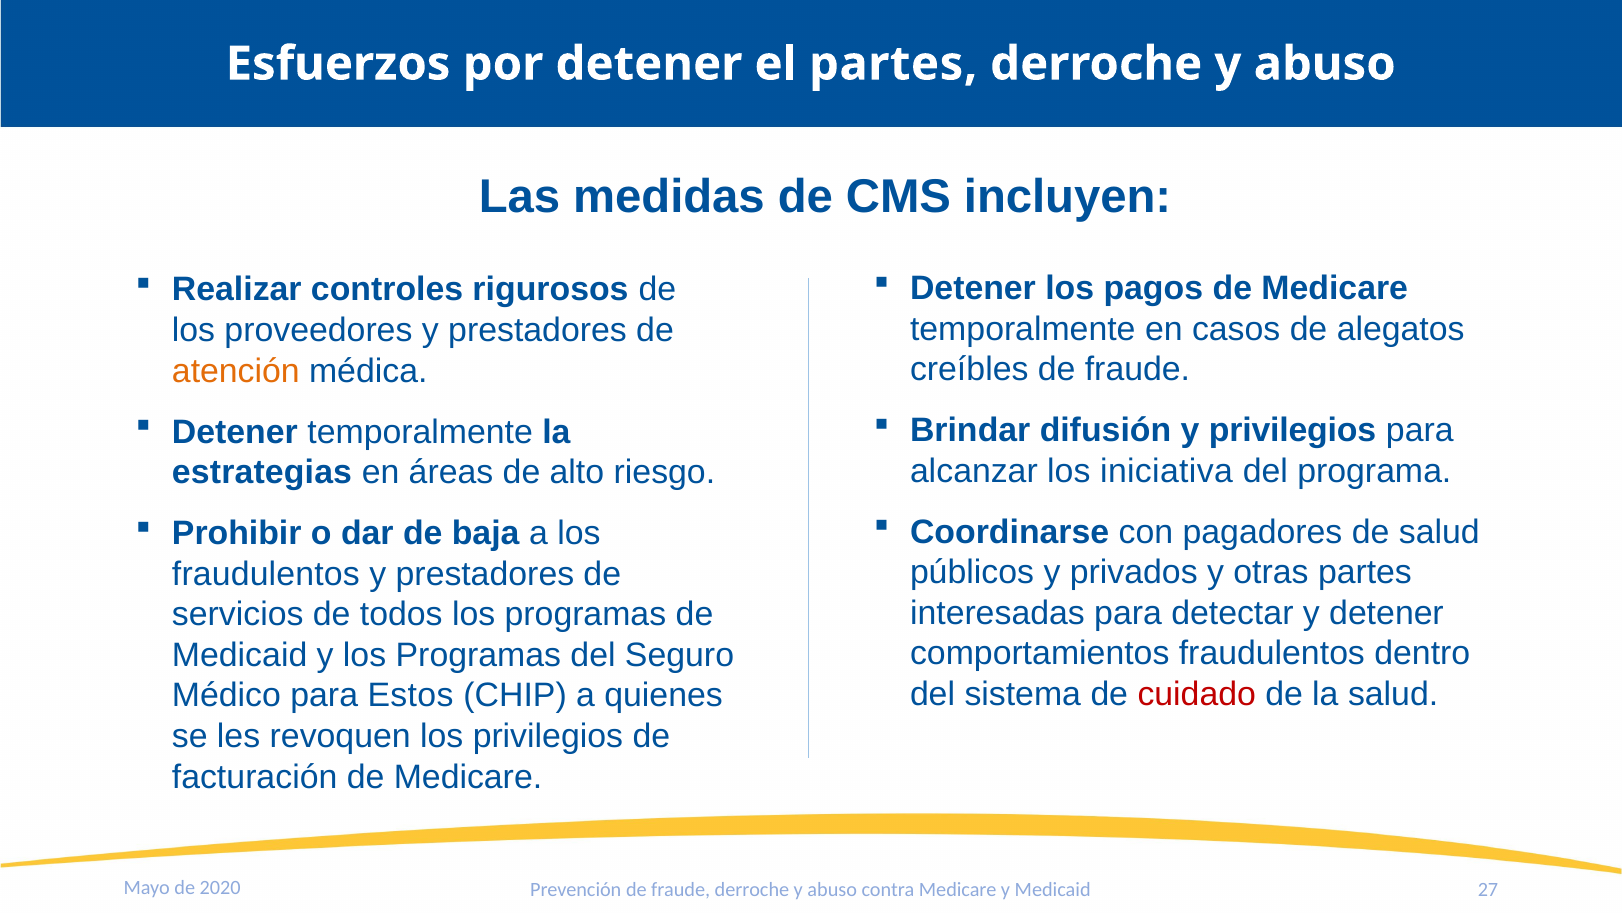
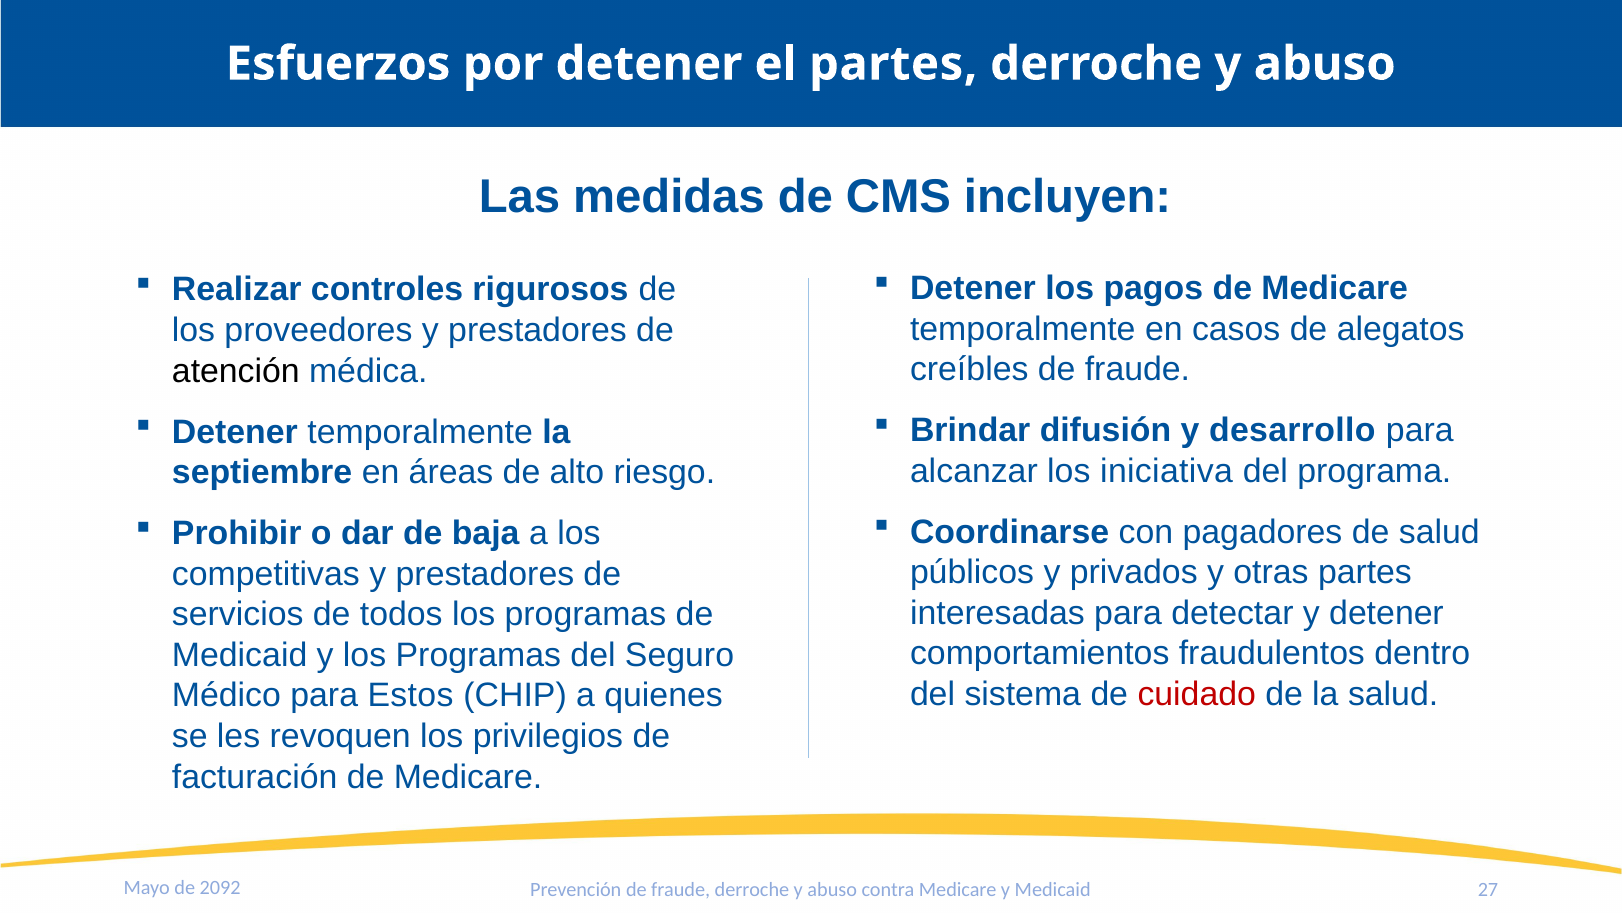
atención colour: orange -> black (236, 371)
y privilegios: privilegios -> desarrollo (1292, 430)
estrategias: estrategias -> septiembre (262, 472)
fraudulentos: fraudulentos -> competitivas (266, 574)
2020: 2020 -> 2092 (220, 887)
